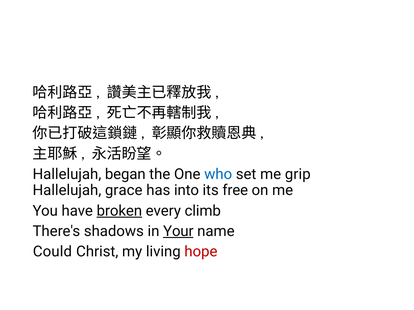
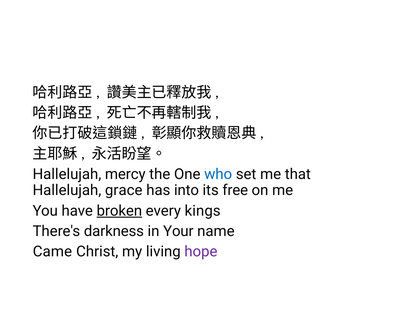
began: began -> mercy (125, 175)
grip: grip -> that (298, 175)
climb: climb -> kings (203, 211)
shadows: shadows -> darkness (114, 232)
Your underline: present -> none (178, 232)
Could: Could -> Came (52, 252)
hope colour: red -> purple (201, 252)
